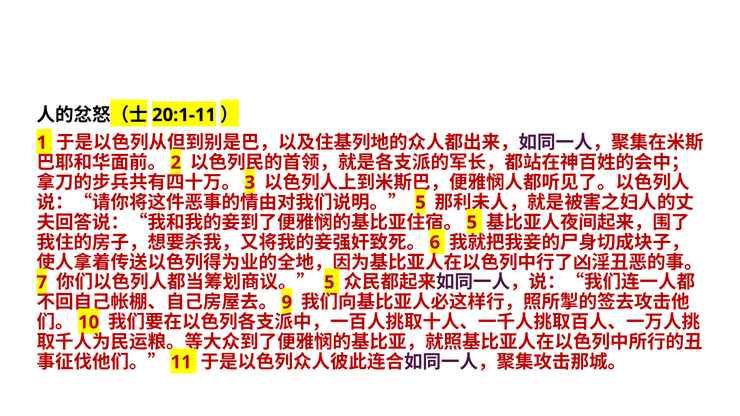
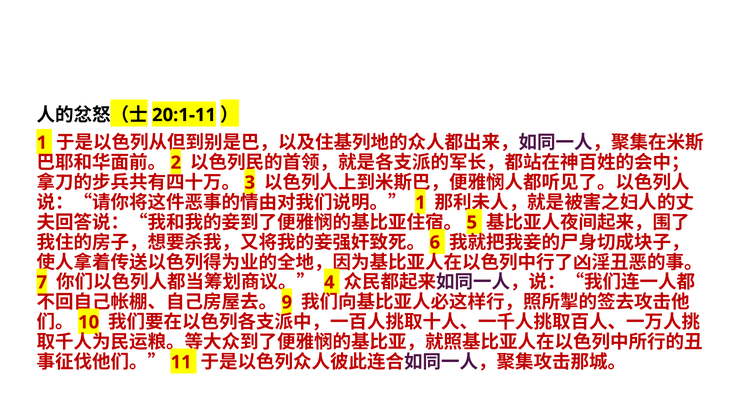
5: 5 -> 1 (420, 203)
5: 5 -> 4 (329, 283)
